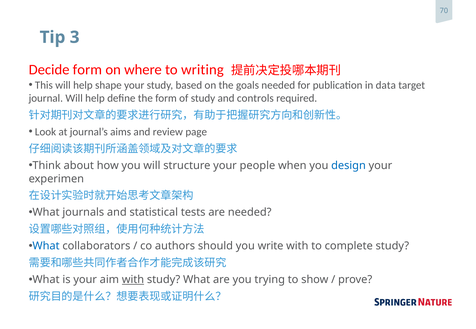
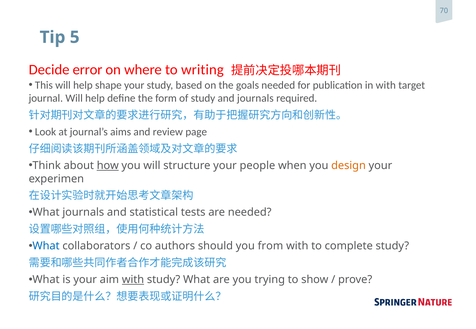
3: 3 -> 5 (75, 37)
Decide form: form -> error (87, 70)
in data: data -> with (386, 85)
and controls: controls -> journals (255, 98)
how underline: none -> present (108, 166)
design colour: blue -> orange (349, 166)
write: write -> from (270, 246)
